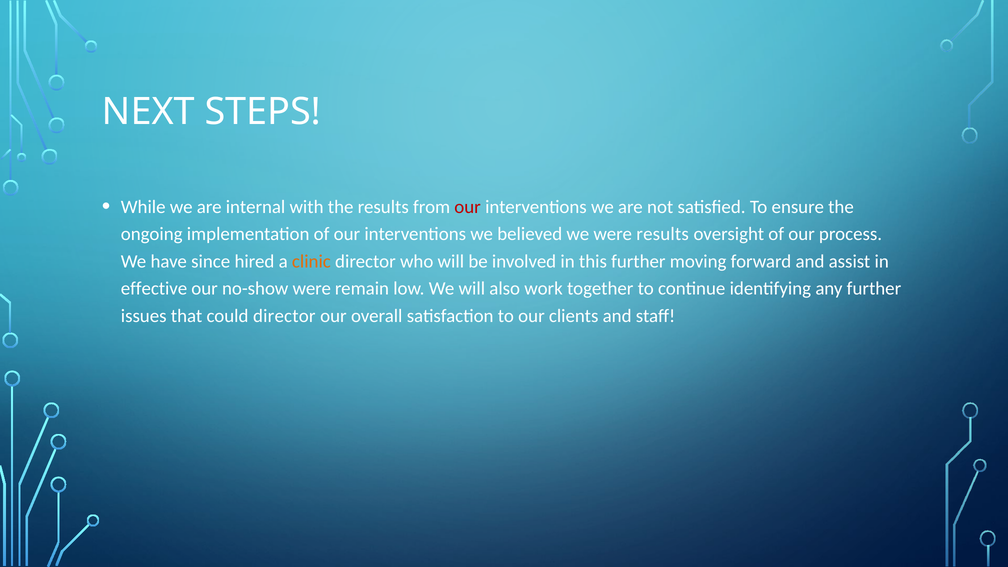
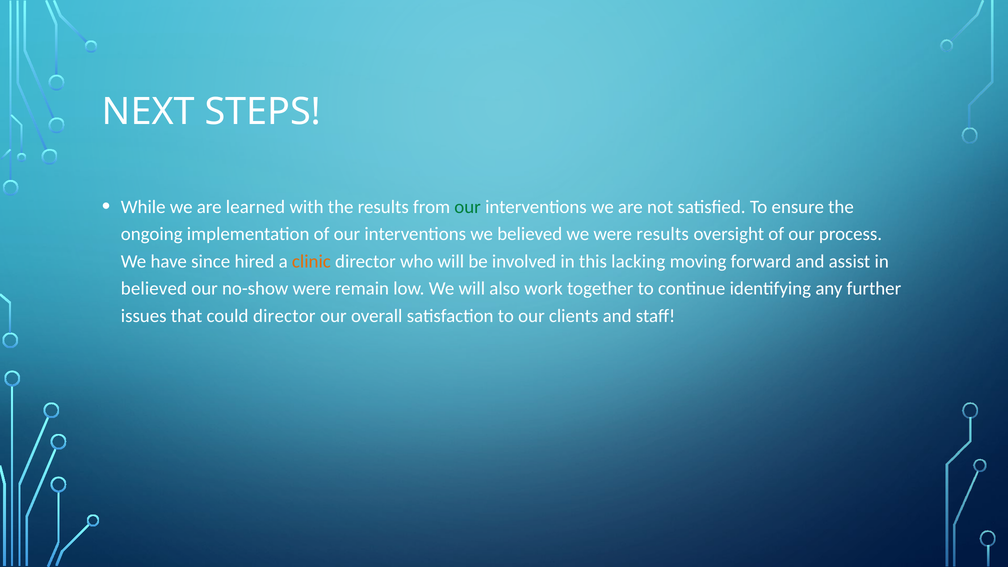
internal: internal -> learned (255, 207)
our colour: red -> green (468, 207)
this further: further -> lacking (638, 261)
effective: effective -> believed (154, 289)
